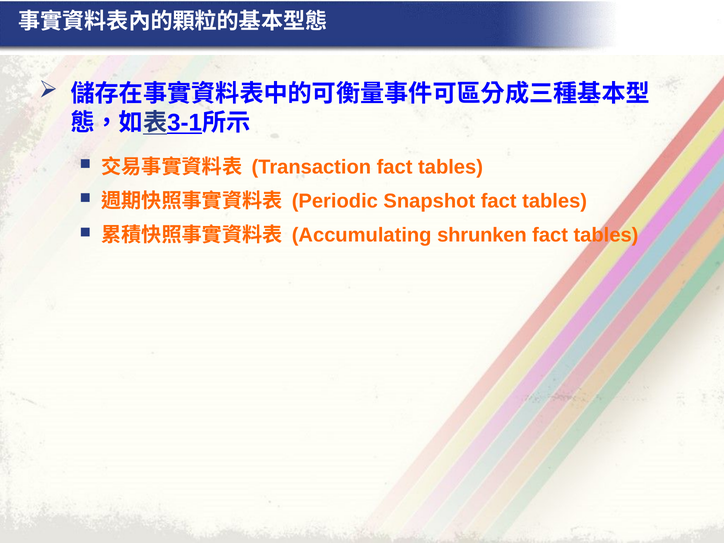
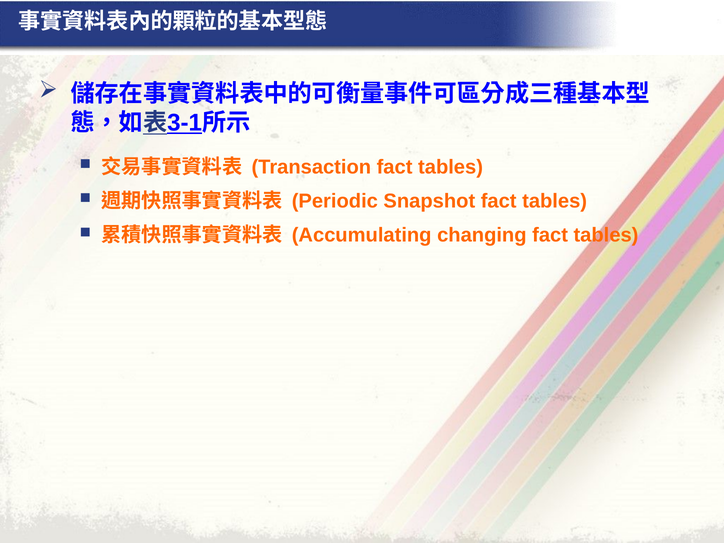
shrunken: shrunken -> changing (482, 235)
